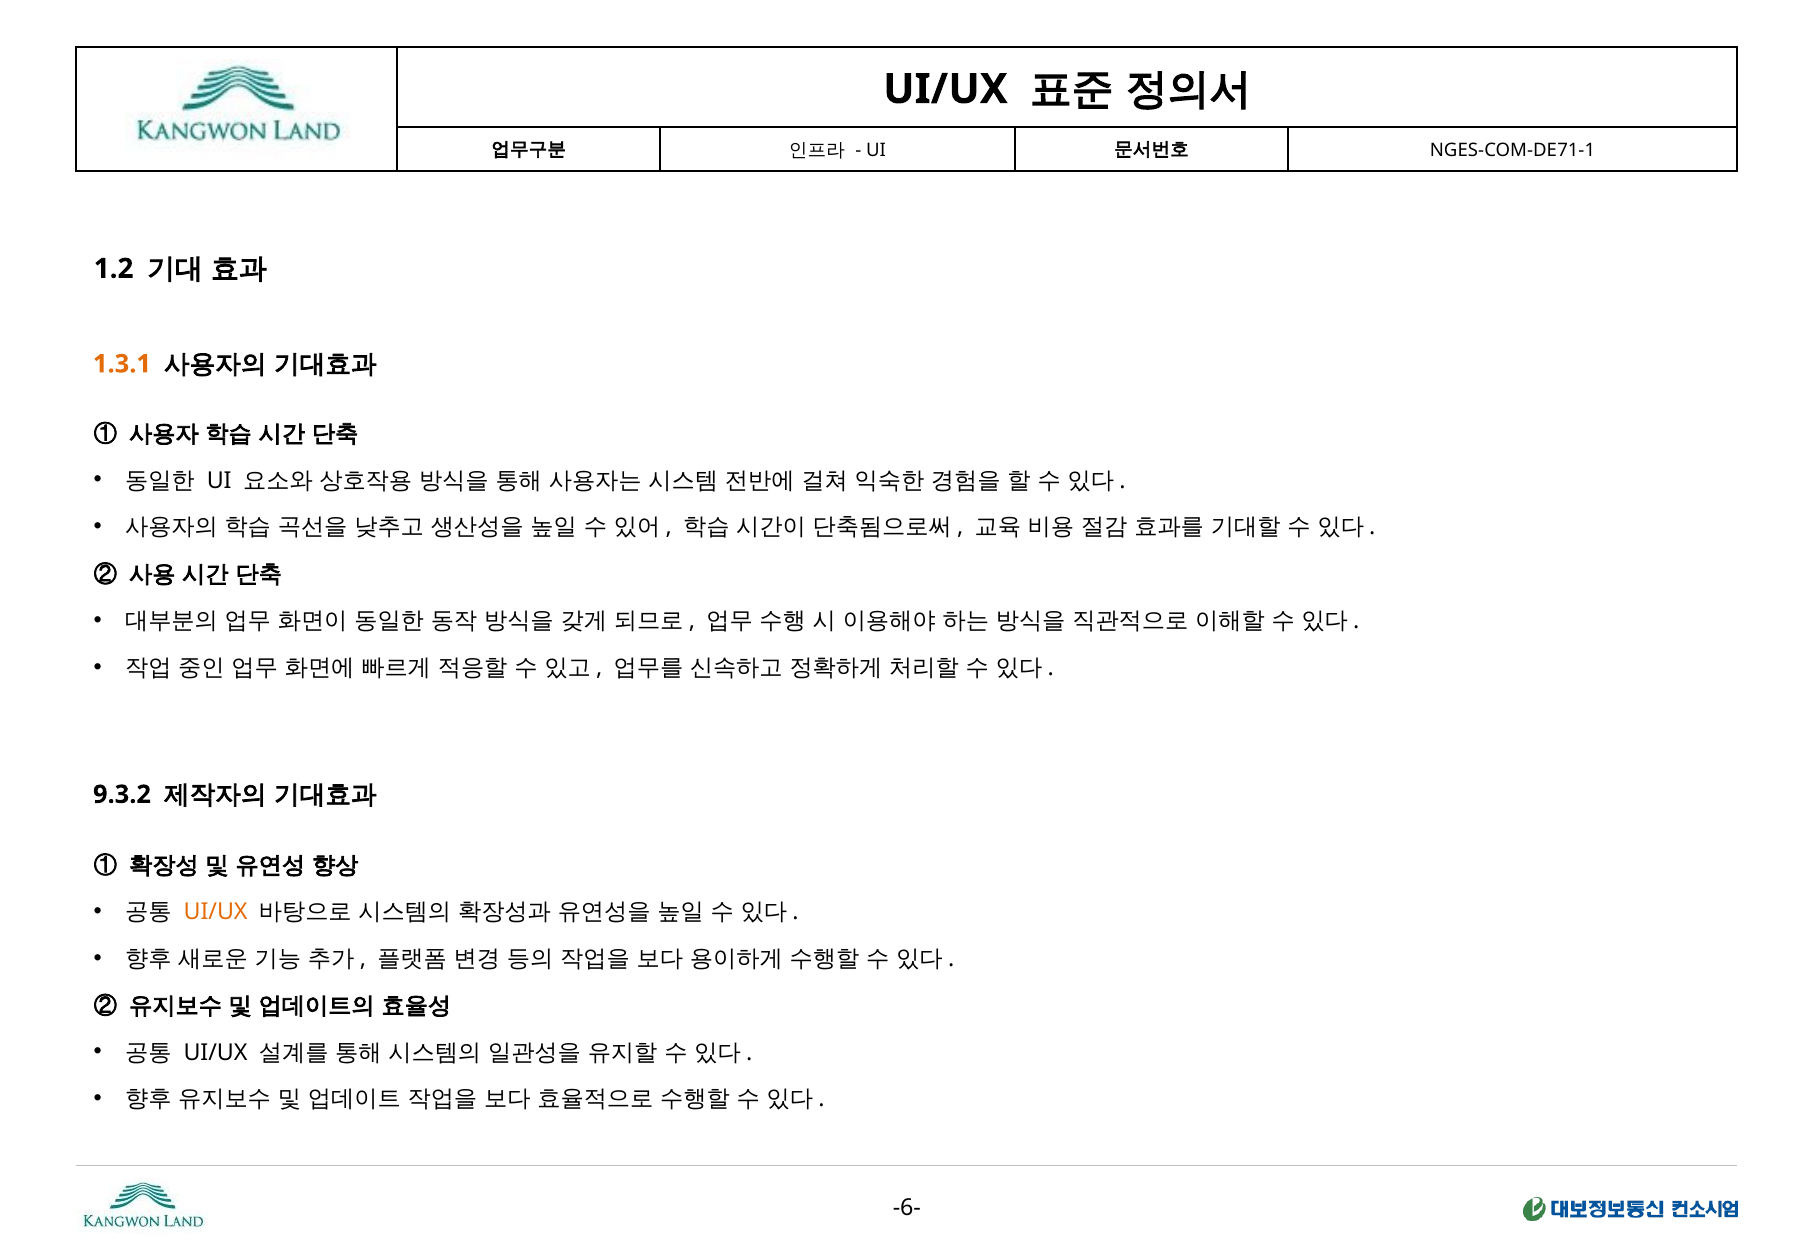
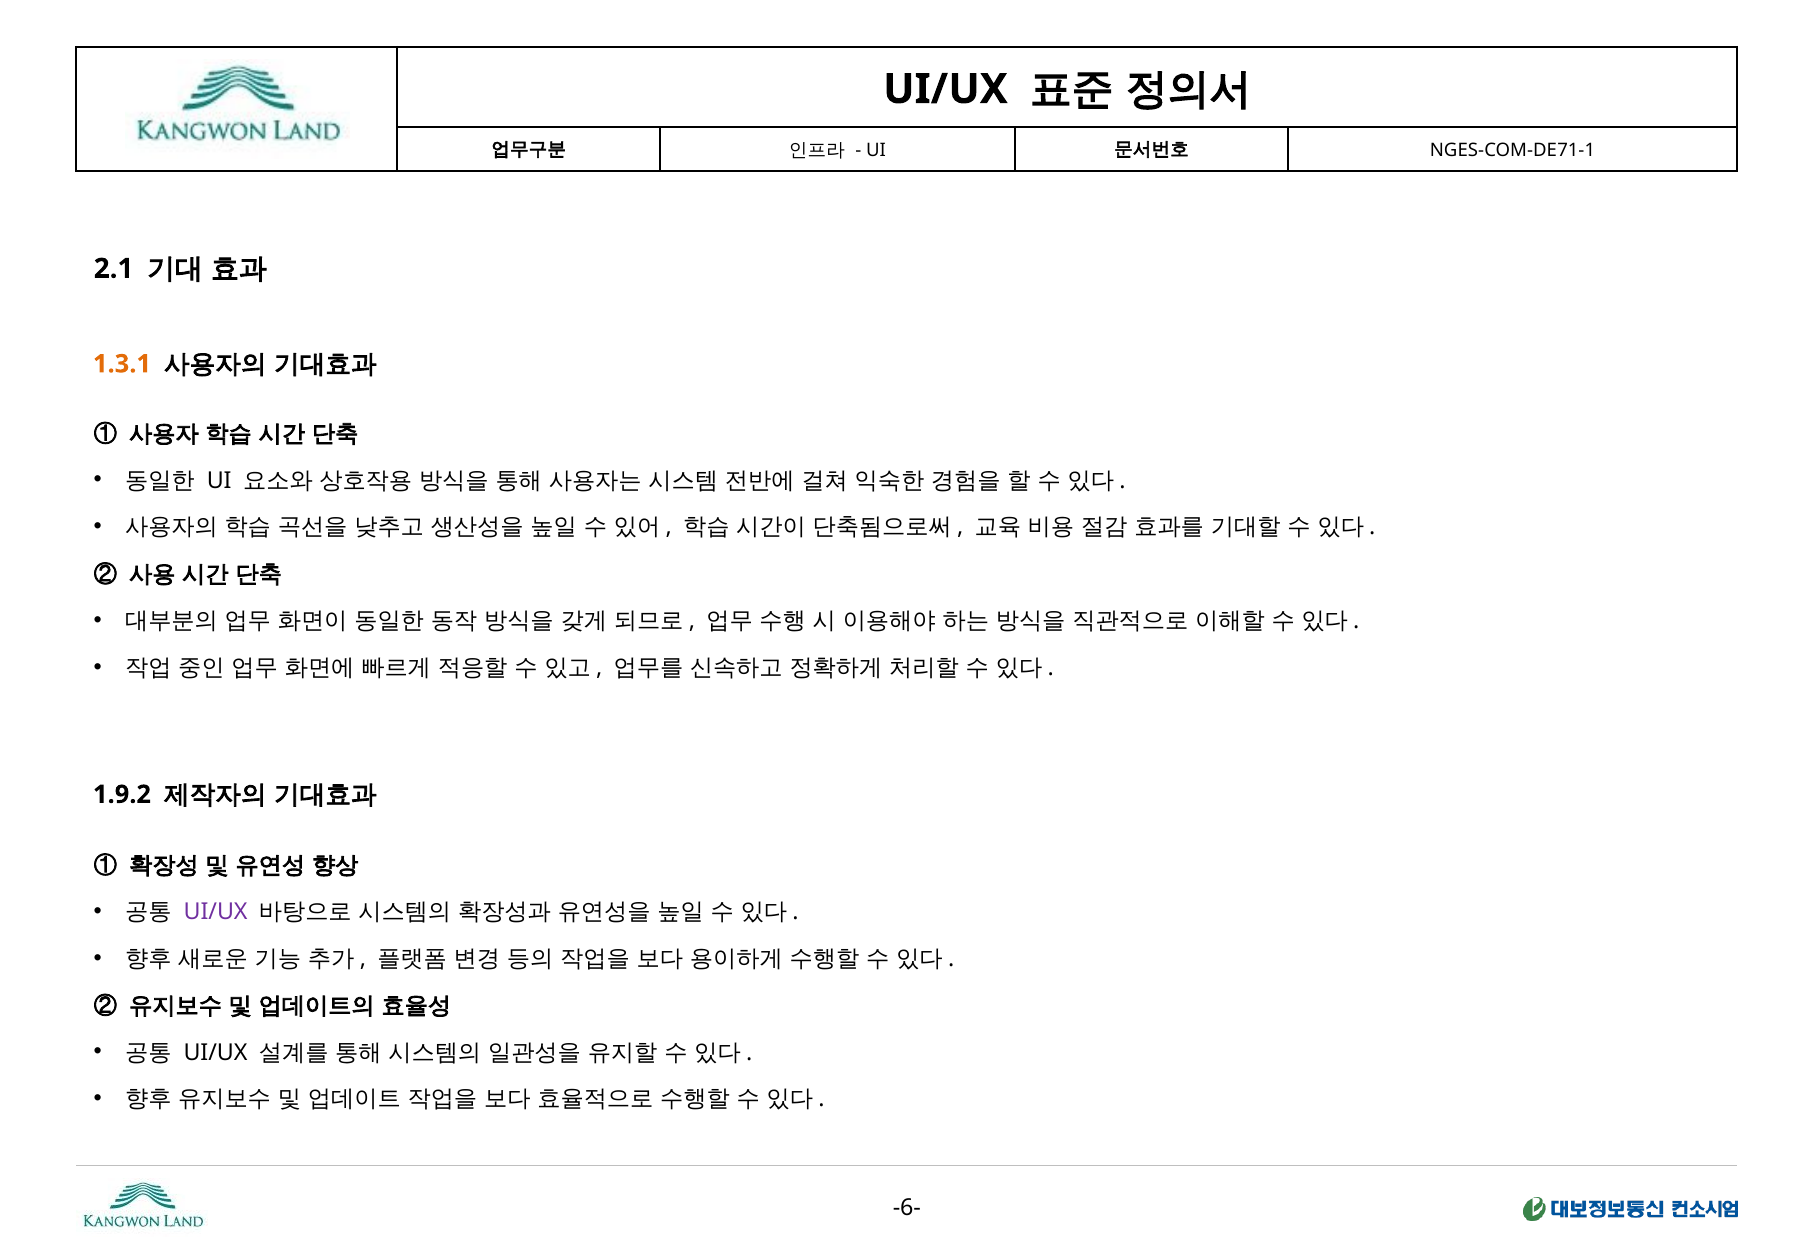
1.2: 1.2 -> 2.1 (114, 269)
9.3.2: 9.3.2 -> 1.9.2 (122, 794)
UI/UX colour: orange -> purple (216, 912)
